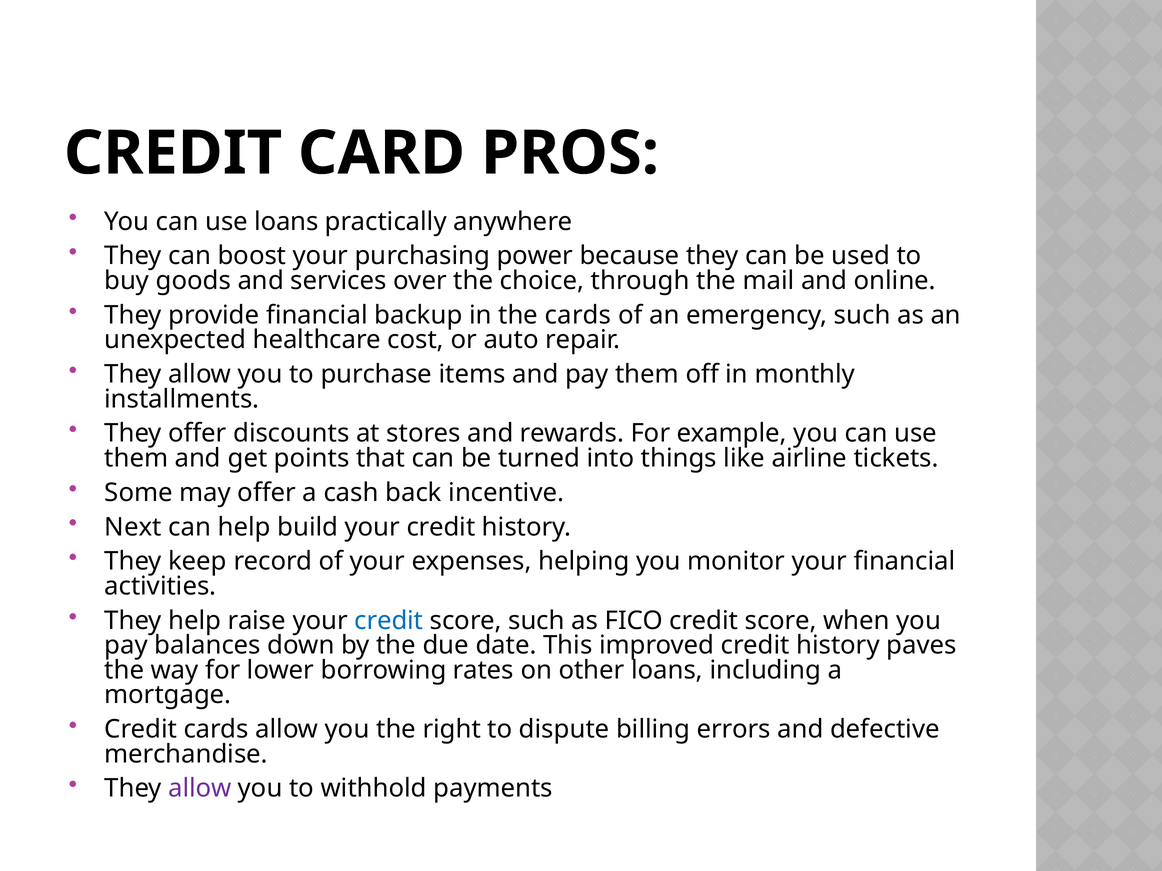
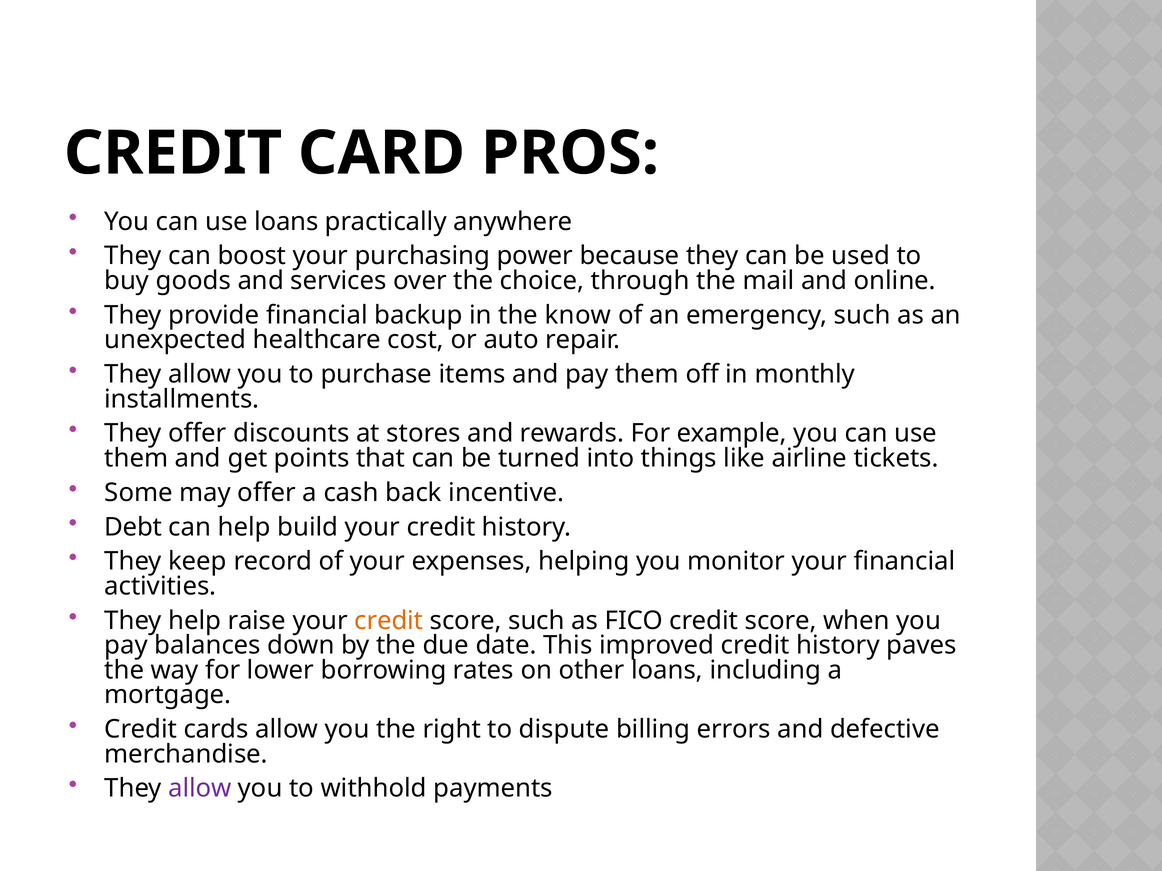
the cards: cards -> know (578, 315)
Next: Next -> Debt (133, 527)
credit colour: blue -> orange (389, 621)
